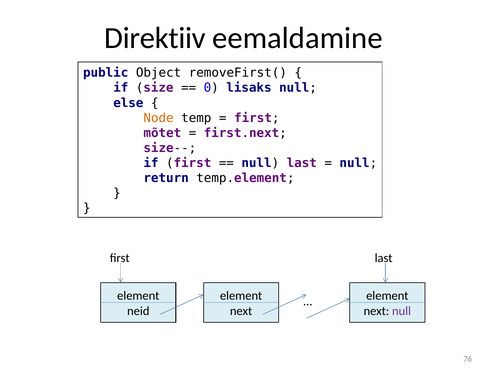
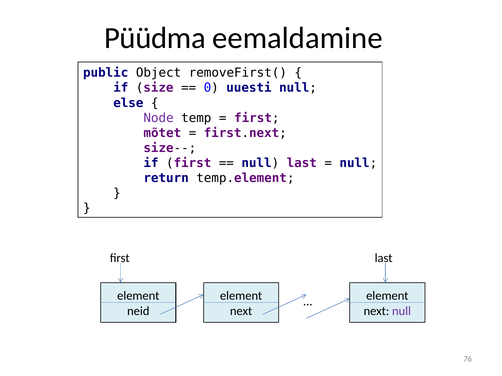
Direktiiv: Direktiiv -> Püüdma (155, 38)
lisaks: lisaks -> uuesti (249, 88)
Node colour: orange -> purple (159, 118)
